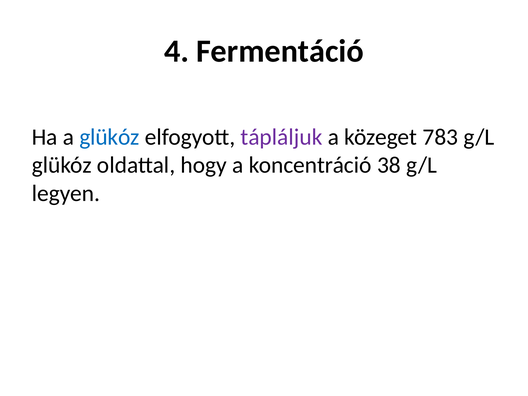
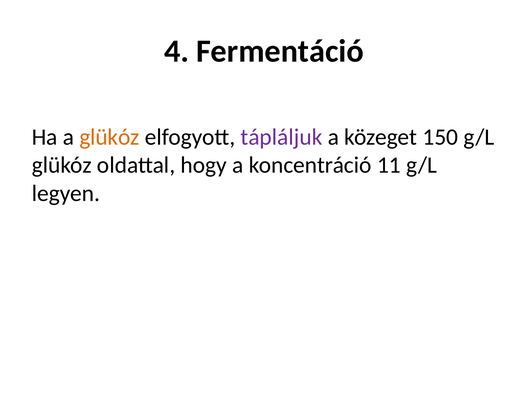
glükóz colour: blue -> orange (109, 137)
783: 783 -> 150 (440, 137)
38: 38 -> 11 (389, 165)
